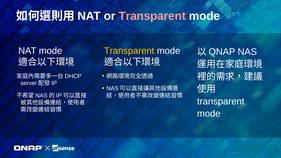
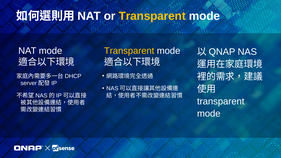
Transparent colour: pink -> yellow (152, 16)
